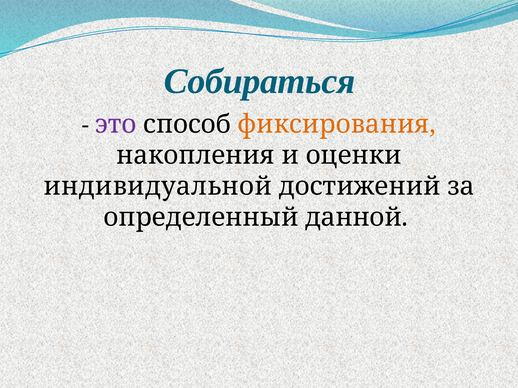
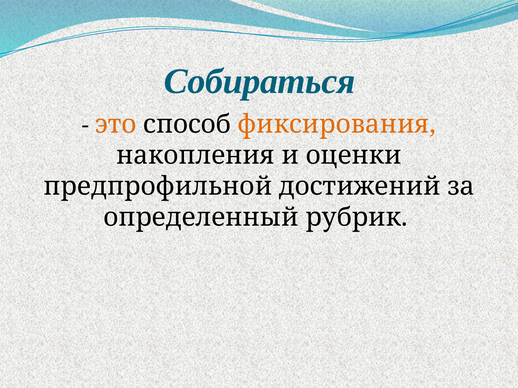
это colour: purple -> orange (116, 124)
индивидуальной: индивидуальной -> предпрофильной (158, 187)
данной: данной -> рубрик (357, 218)
